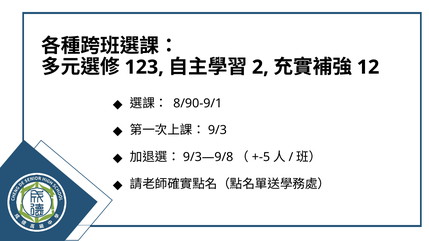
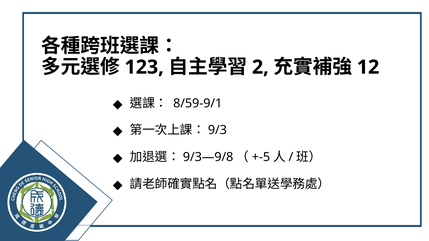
8/90-9/1: 8/90-9/1 -> 8/59-9/1 (198, 103)
